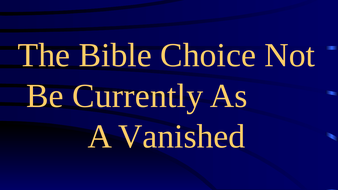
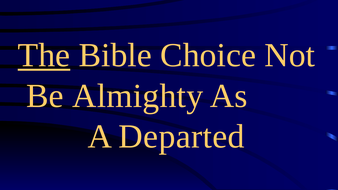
The underline: none -> present (44, 55)
Currently: Currently -> Almighty (138, 96)
Vanished: Vanished -> Departed (182, 136)
